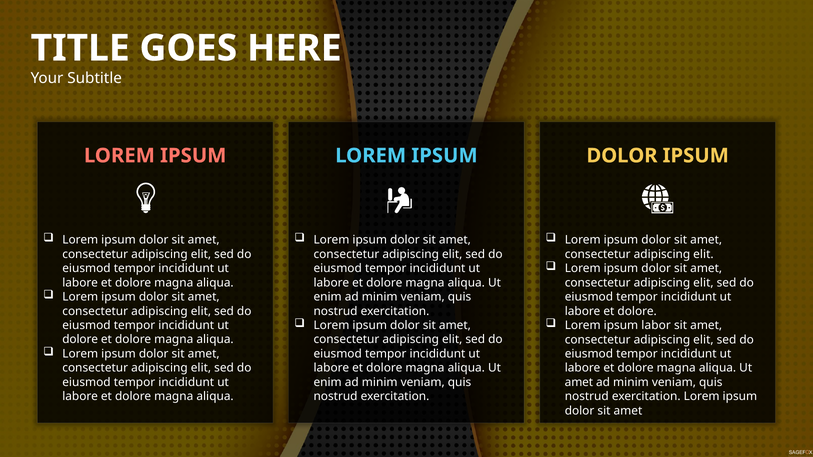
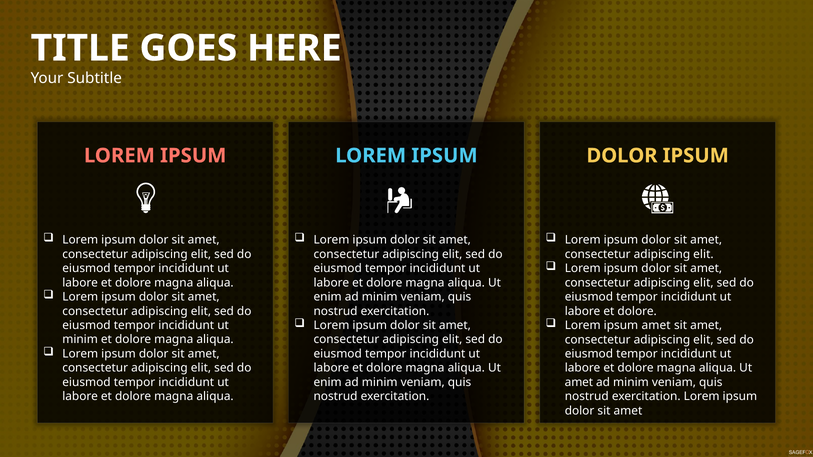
ipsum labor: labor -> amet (656, 326)
dolore: dolore -> minim (80, 340)
